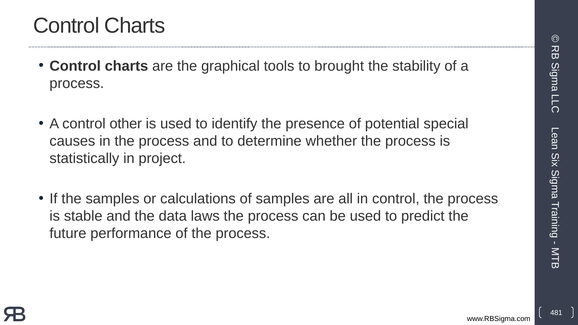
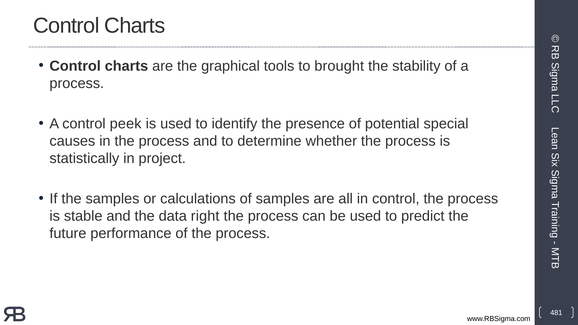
other: other -> peek (126, 124)
laws: laws -> right (205, 216)
